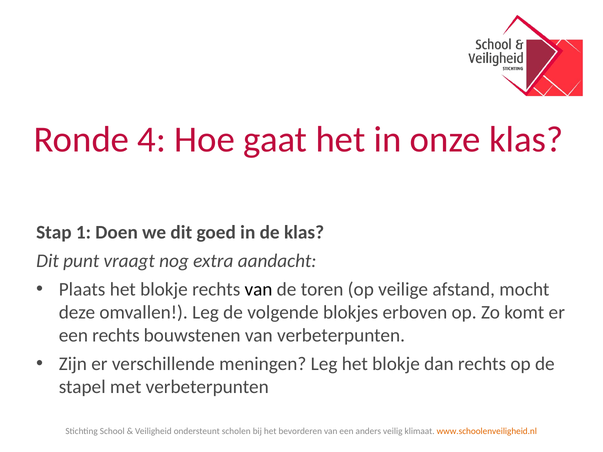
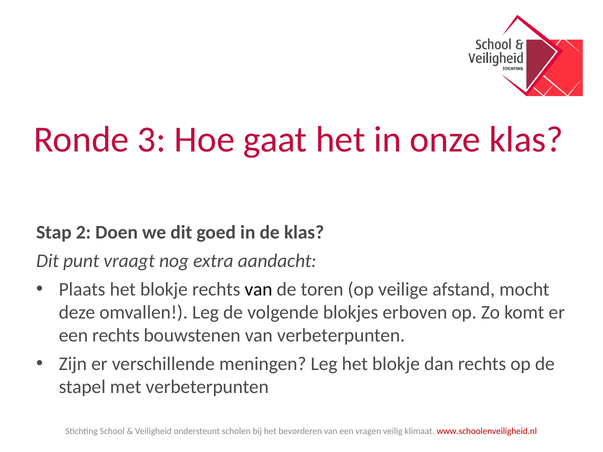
4: 4 -> 3 (152, 140)
1: 1 -> 2 (83, 233)
anders: anders -> vragen (368, 432)
www.schoolenveiligheid.nl colour: orange -> red (487, 432)
